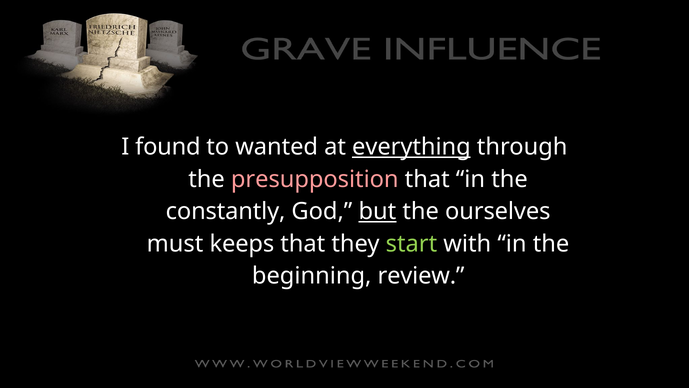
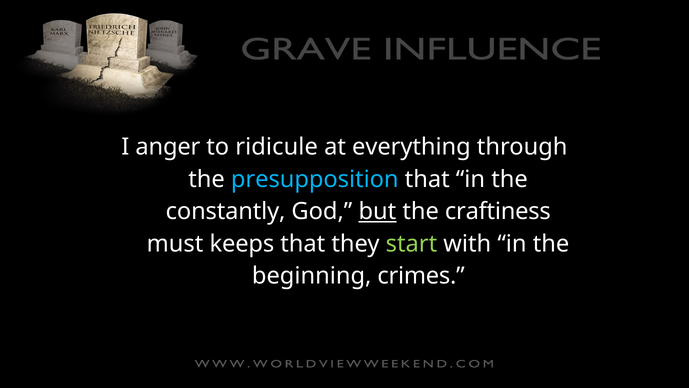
found: found -> anger (168, 147)
wanted: wanted -> ridicule (277, 147)
everything underline: present -> none (411, 147)
presupposition colour: pink -> light blue (315, 179)
ourselves: ourselves -> craftiness (498, 211)
review: review -> crimes (421, 276)
